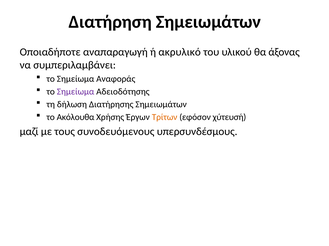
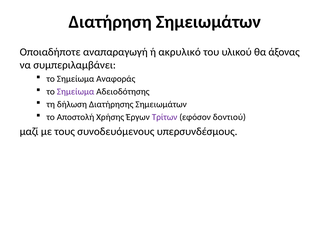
Ακόλουθα: Ακόλουθα -> Αποστολή (76, 117)
Τρίτων colour: orange -> purple (165, 117)
χύτευσή: χύτευσή -> δοντιού (229, 117)
